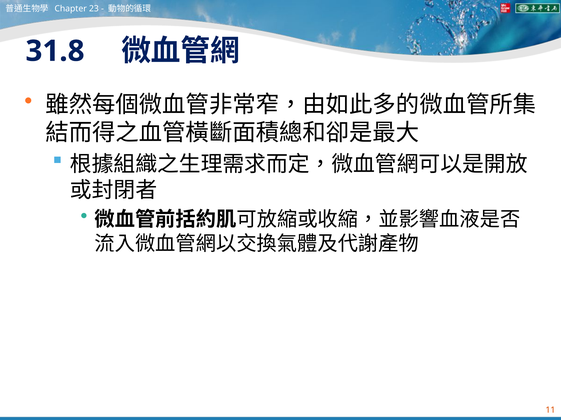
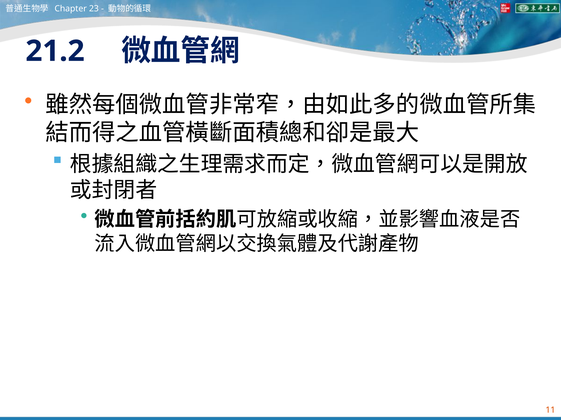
31.8: 31.8 -> 21.2 (55, 51)
